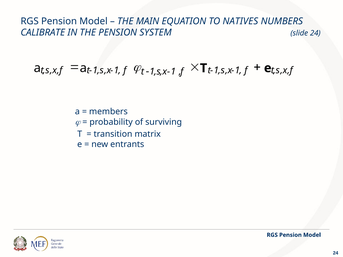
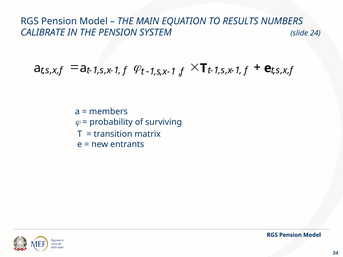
NATIVES: NATIVES -> RESULTS (240, 21)
